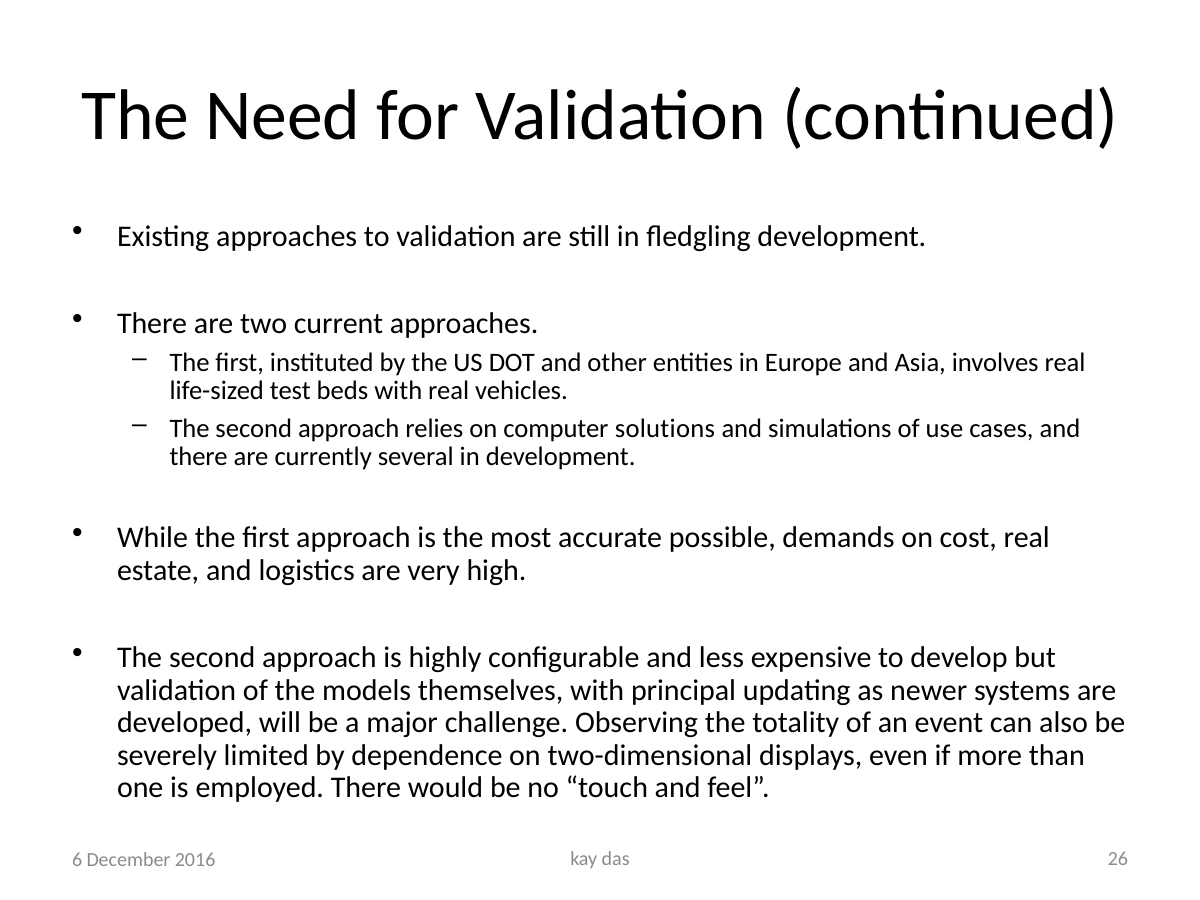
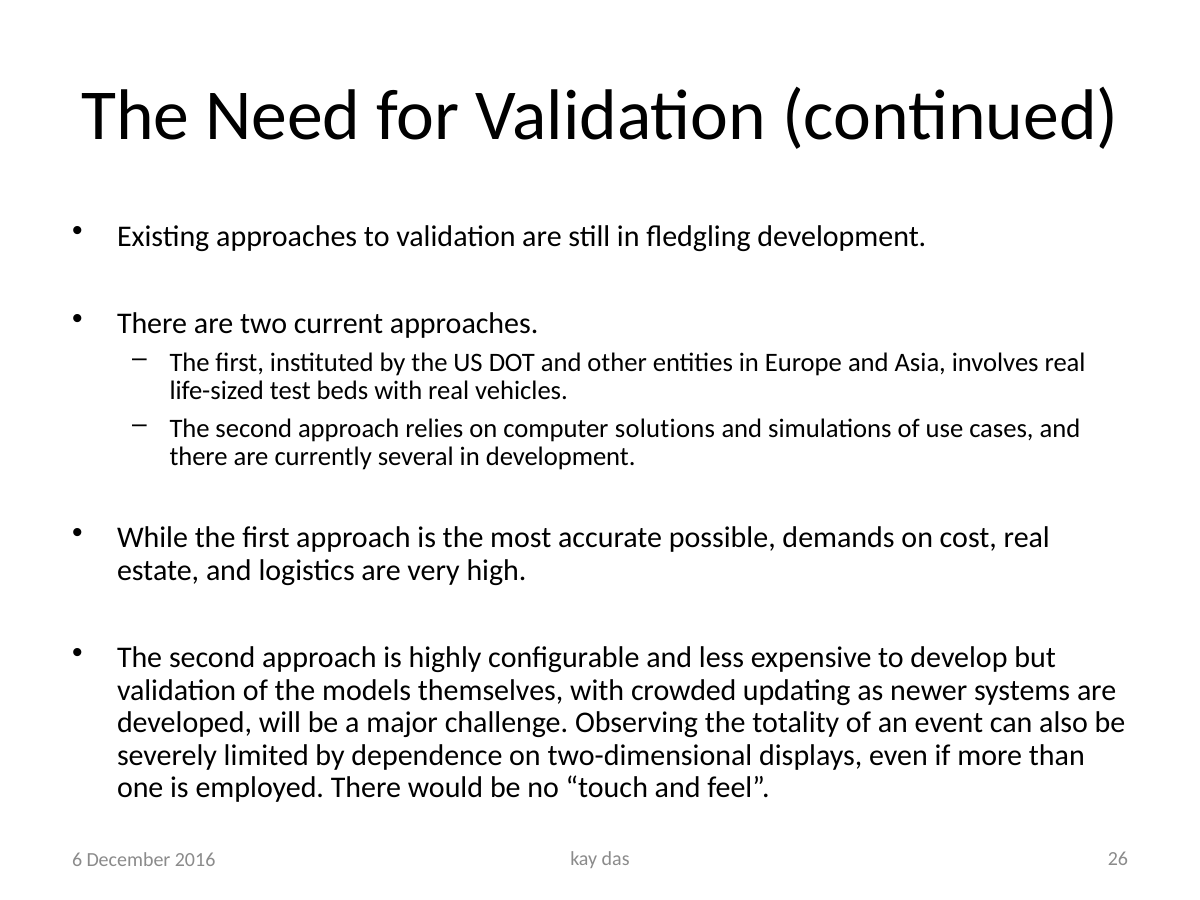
principal: principal -> crowded (684, 690)
